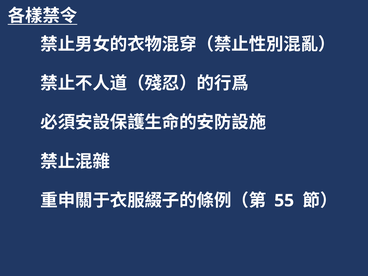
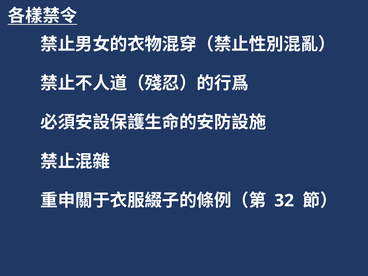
55: 55 -> 32 (284, 201)
